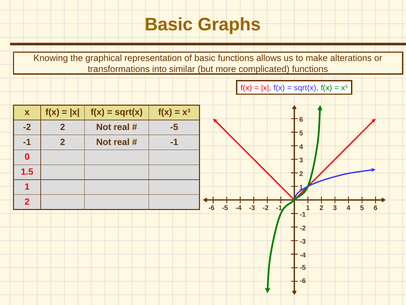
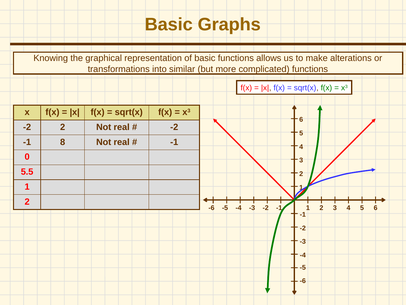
-5: -5 -> -2 (174, 127)
-1 2: 2 -> 8 (63, 142)
1.5: 1.5 -> 5.5 (27, 172)
